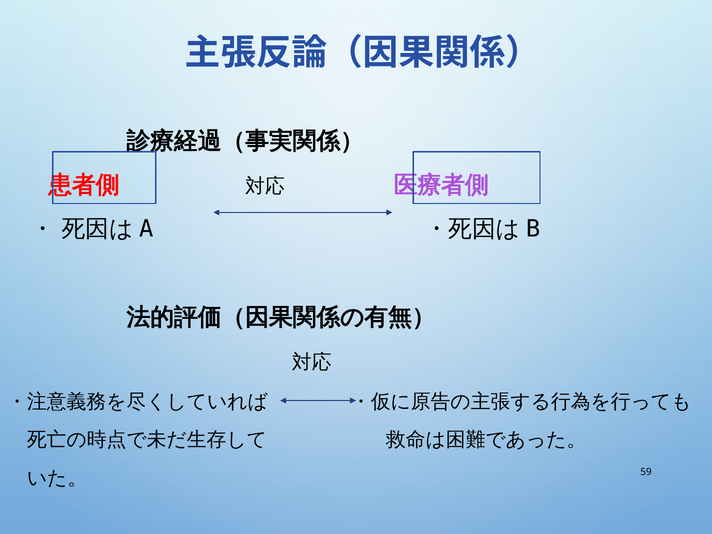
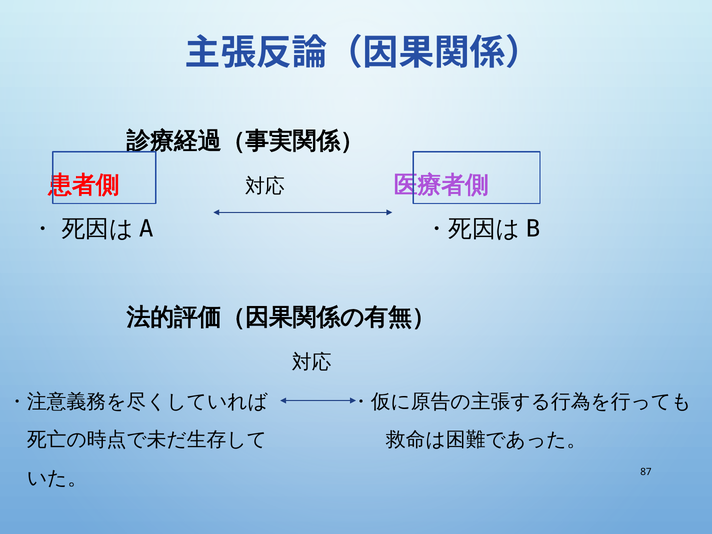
59: 59 -> 87 (646, 472)
